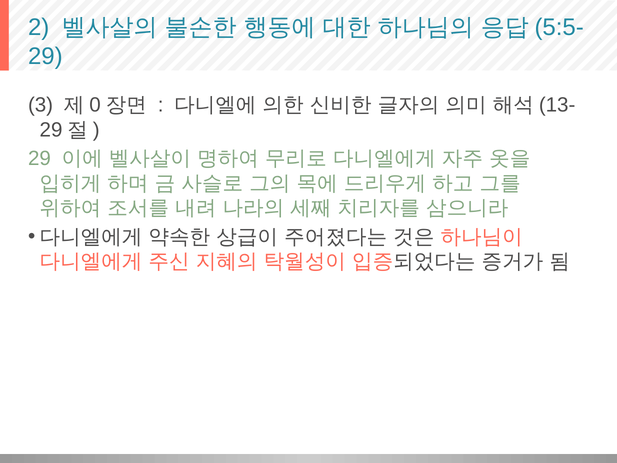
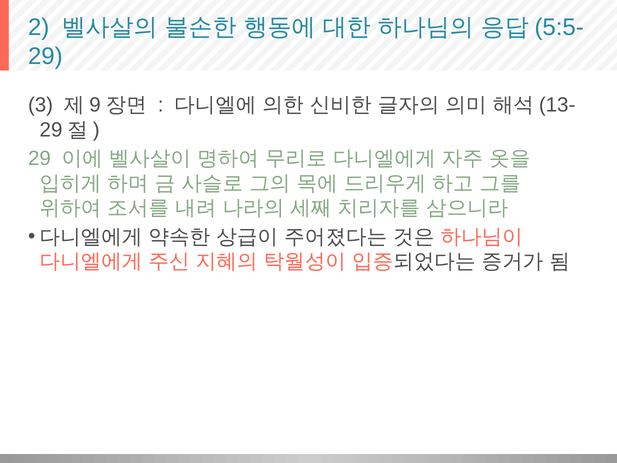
0: 0 -> 9 (95, 105)
